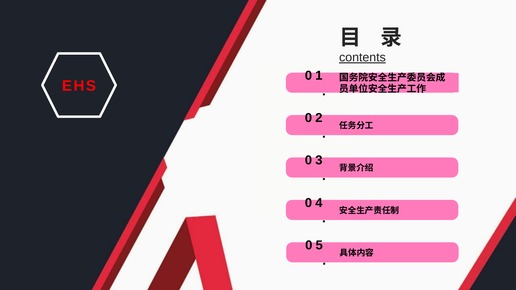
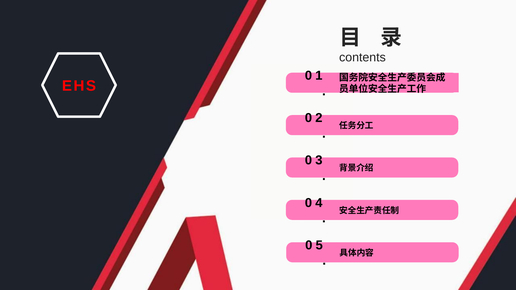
contents underline: present -> none (362, 58)
